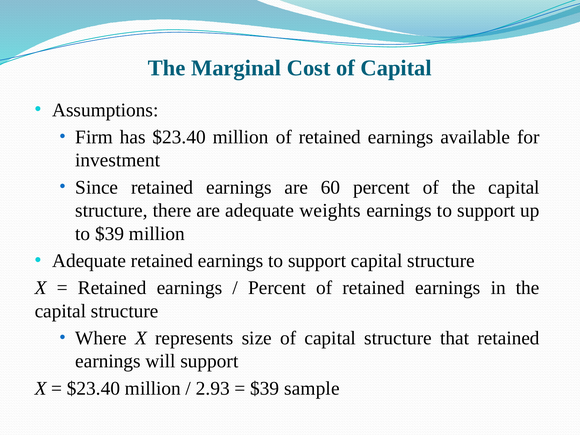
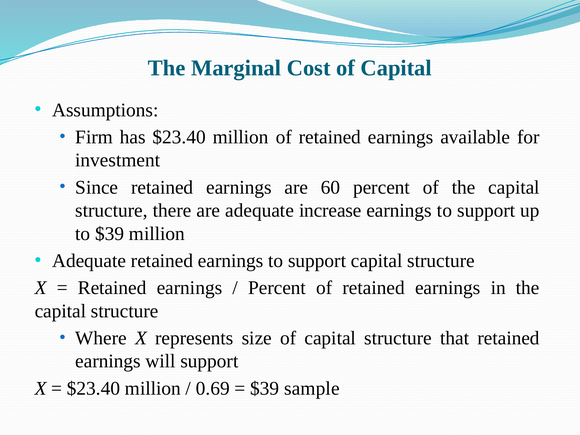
weights: weights -> increase (330, 211)
2.93: 2.93 -> 0.69 (213, 388)
